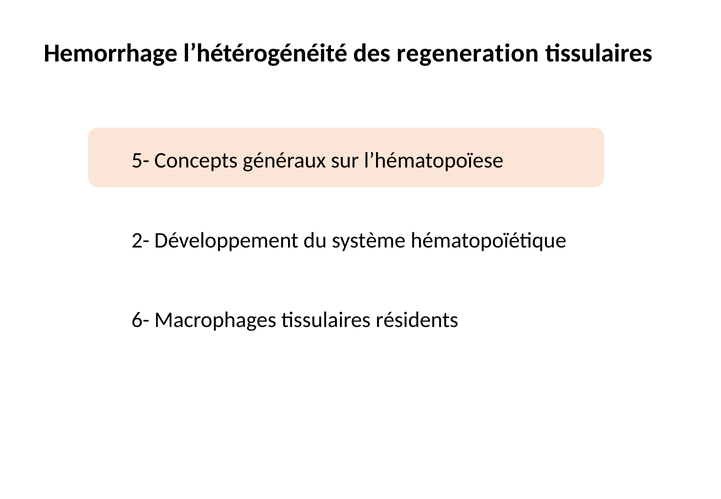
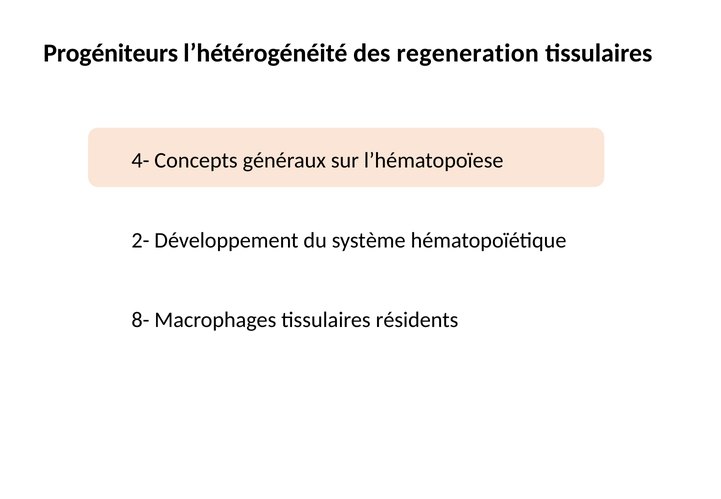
Hemorrhage: Hemorrhage -> Progéniteurs (111, 53)
5-: 5- -> 4- (140, 160)
6-: 6- -> 8- (140, 320)
